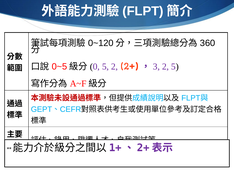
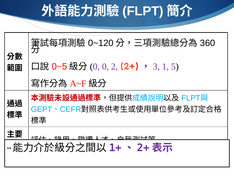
5: 5 -> 0 (105, 66)
2: 2 -> 1 (165, 66)
